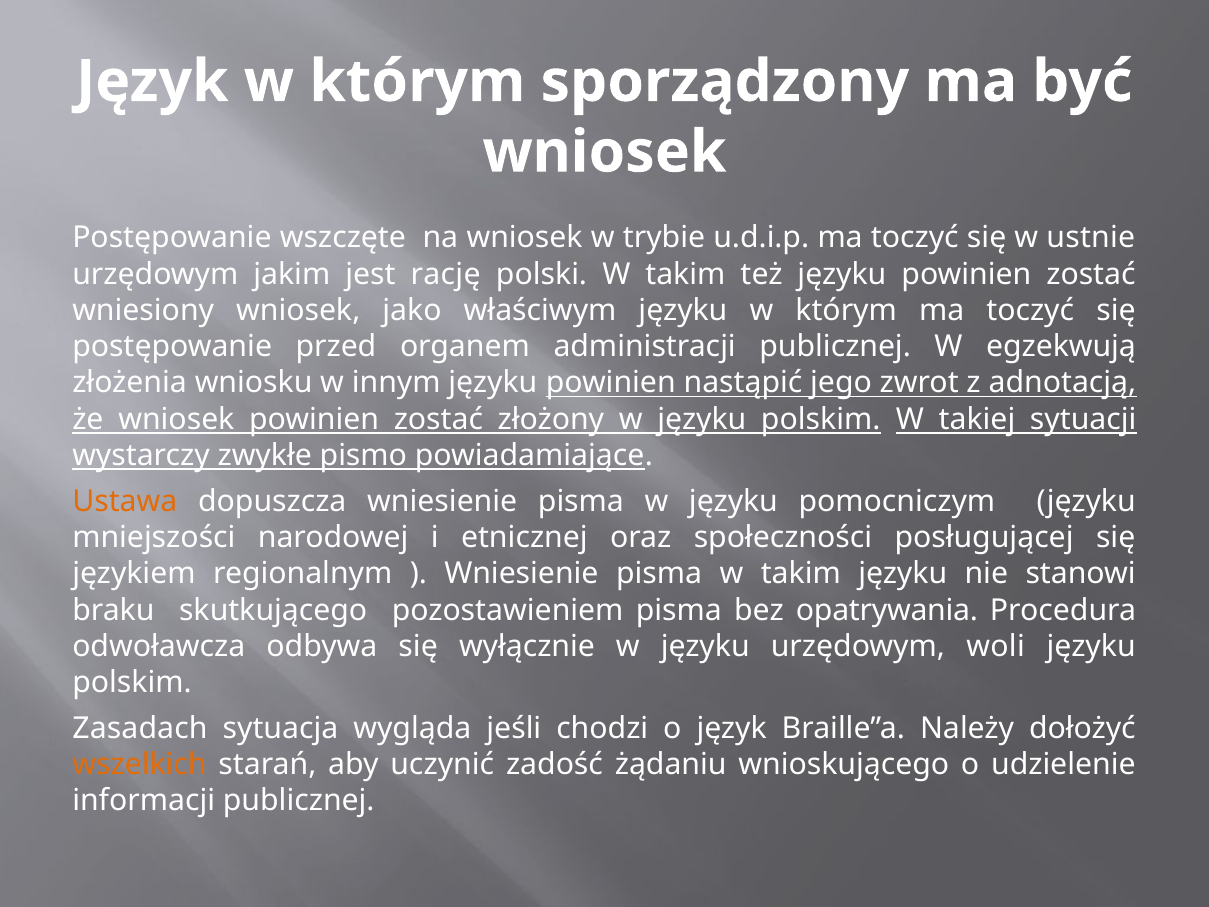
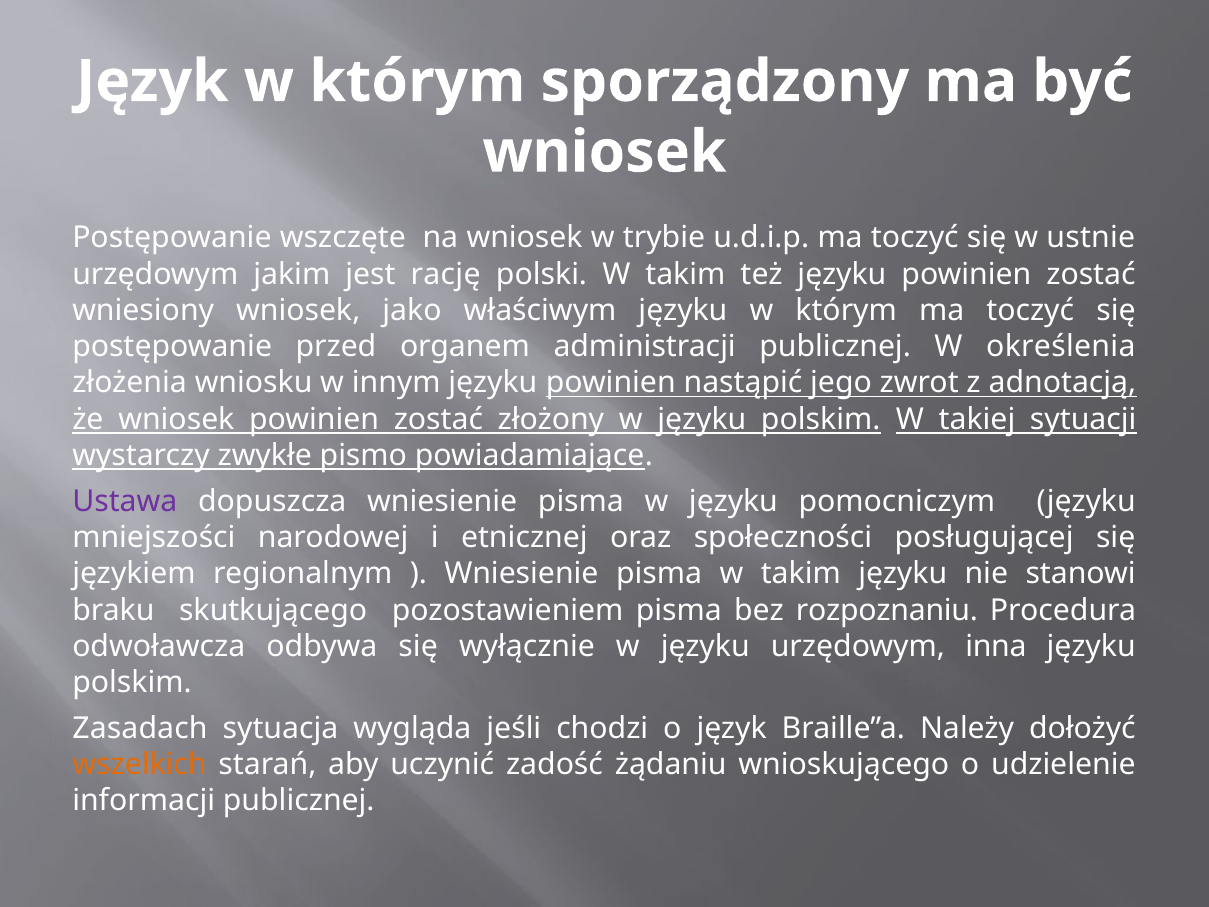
egzekwują: egzekwują -> określenia (1061, 347)
Ustawa colour: orange -> purple (125, 501)
opatrywania: opatrywania -> rozpoznaniu (887, 610)
woli: woli -> inna (996, 646)
